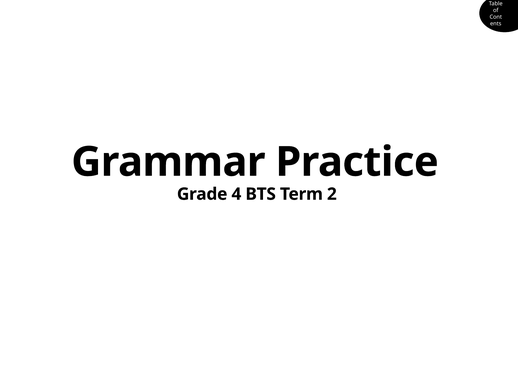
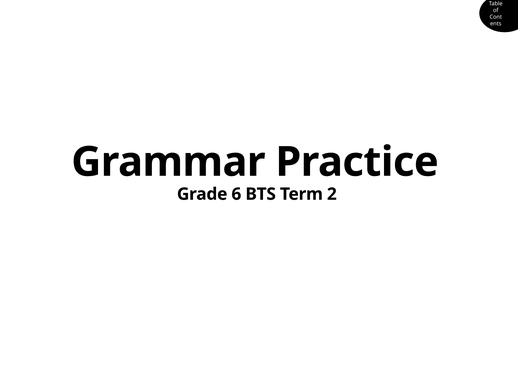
4: 4 -> 6 (236, 194)
